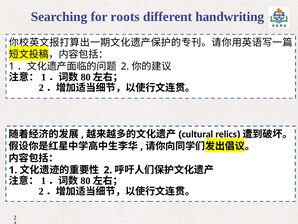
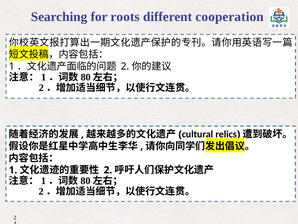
handwriting: handwriting -> cooperation (230, 17)
